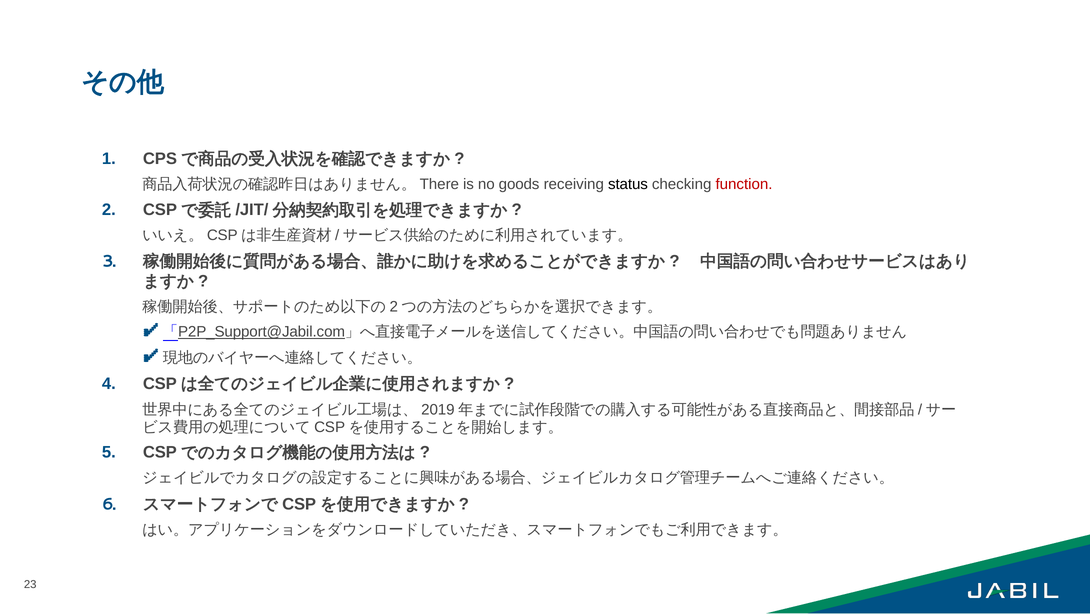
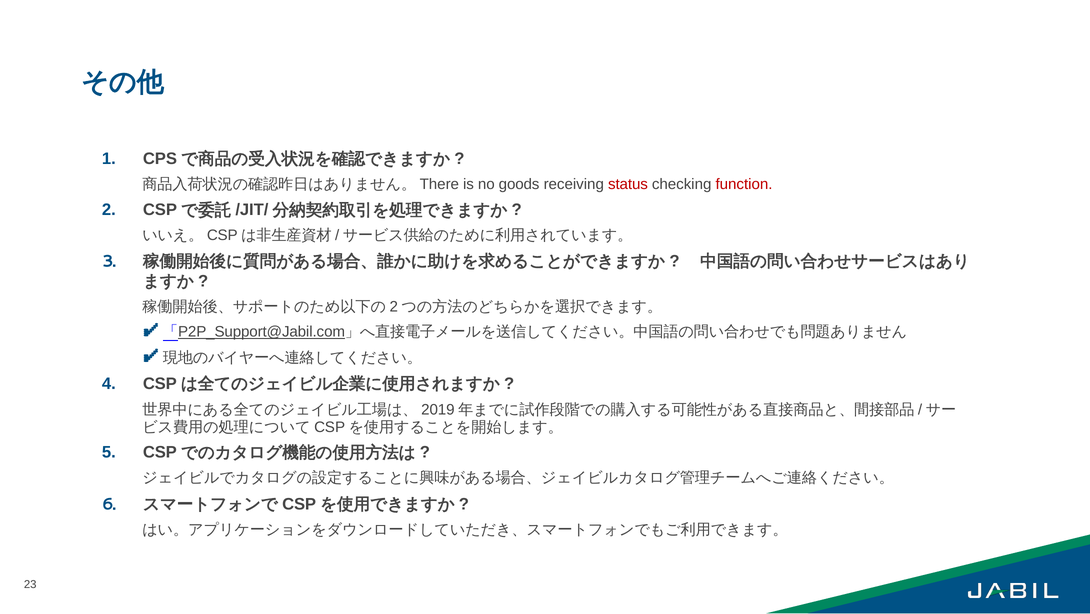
status colour: black -> red (628, 184)
